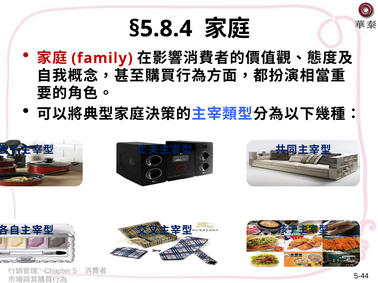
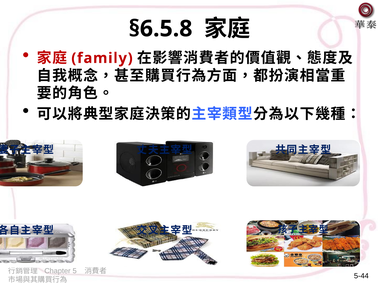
§5.8.4: §5.8.4 -> §6.5.8 (161, 29)
